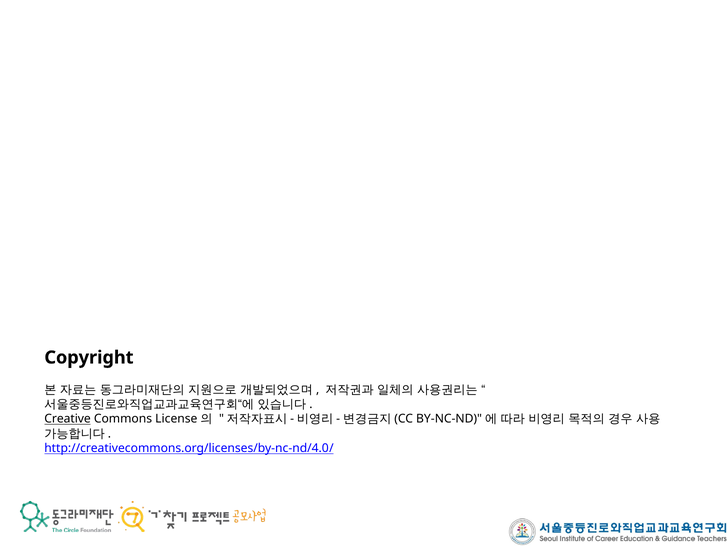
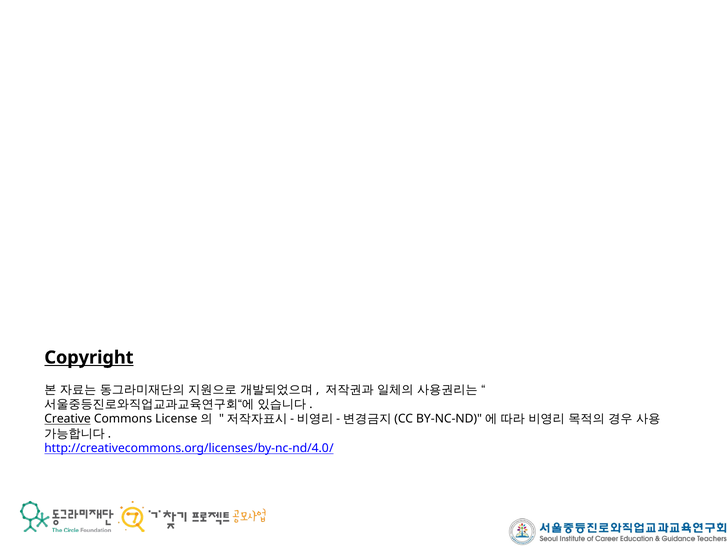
Copyright underline: none -> present (89, 357)
